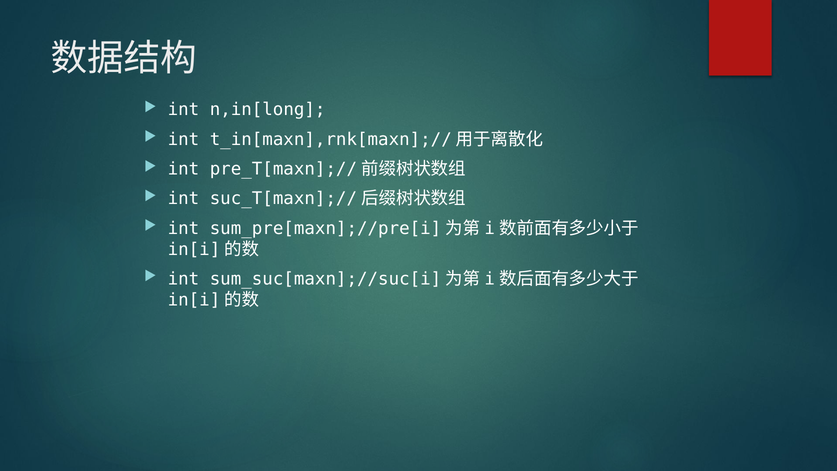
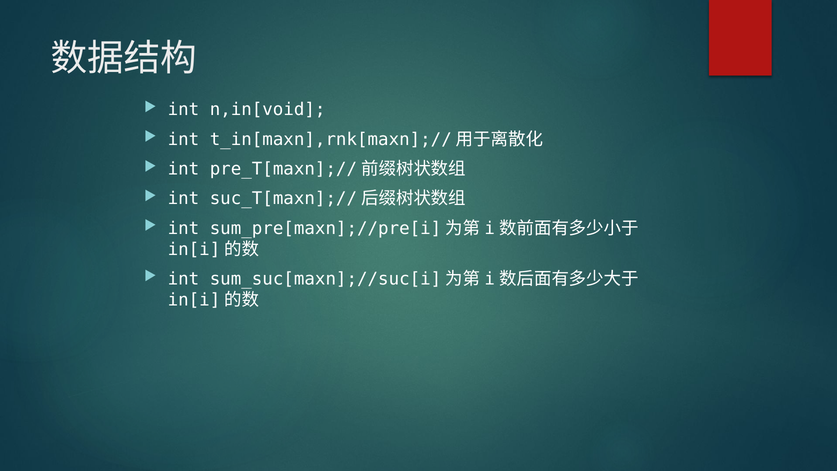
n,in[long: n,in[long -> n,in[void (268, 110)
